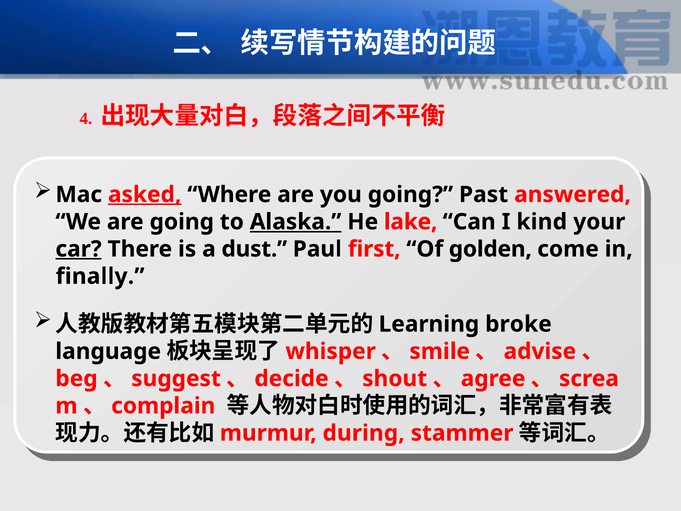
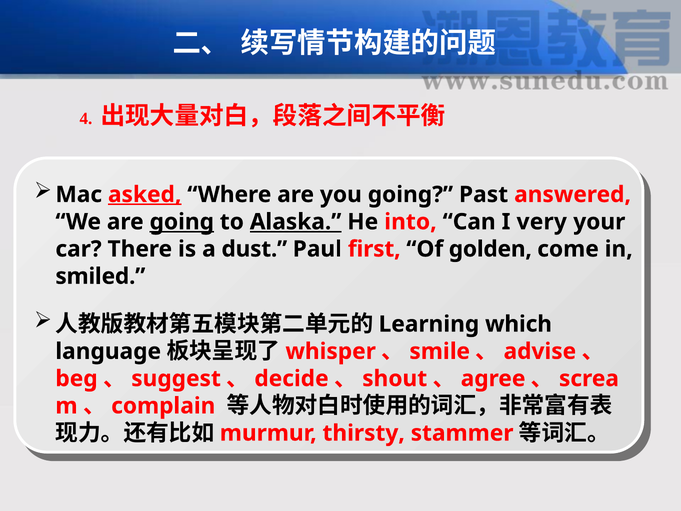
going underline: none -> present (182, 222)
lake: lake -> into (410, 222)
kind: kind -> very (542, 222)
car underline: present -> none (79, 249)
finally: finally -> smiled (100, 276)
broke: broke -> which (519, 324)
during: during -> thirsty (364, 433)
